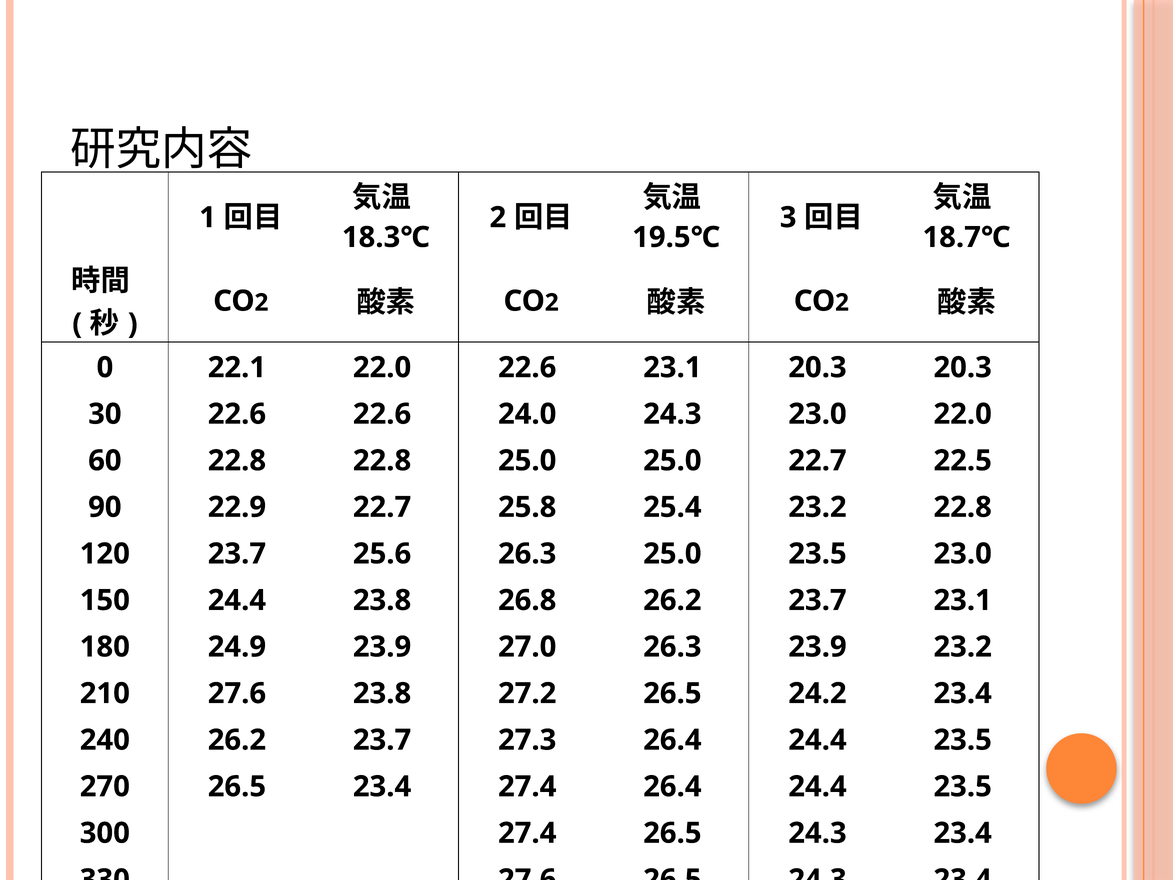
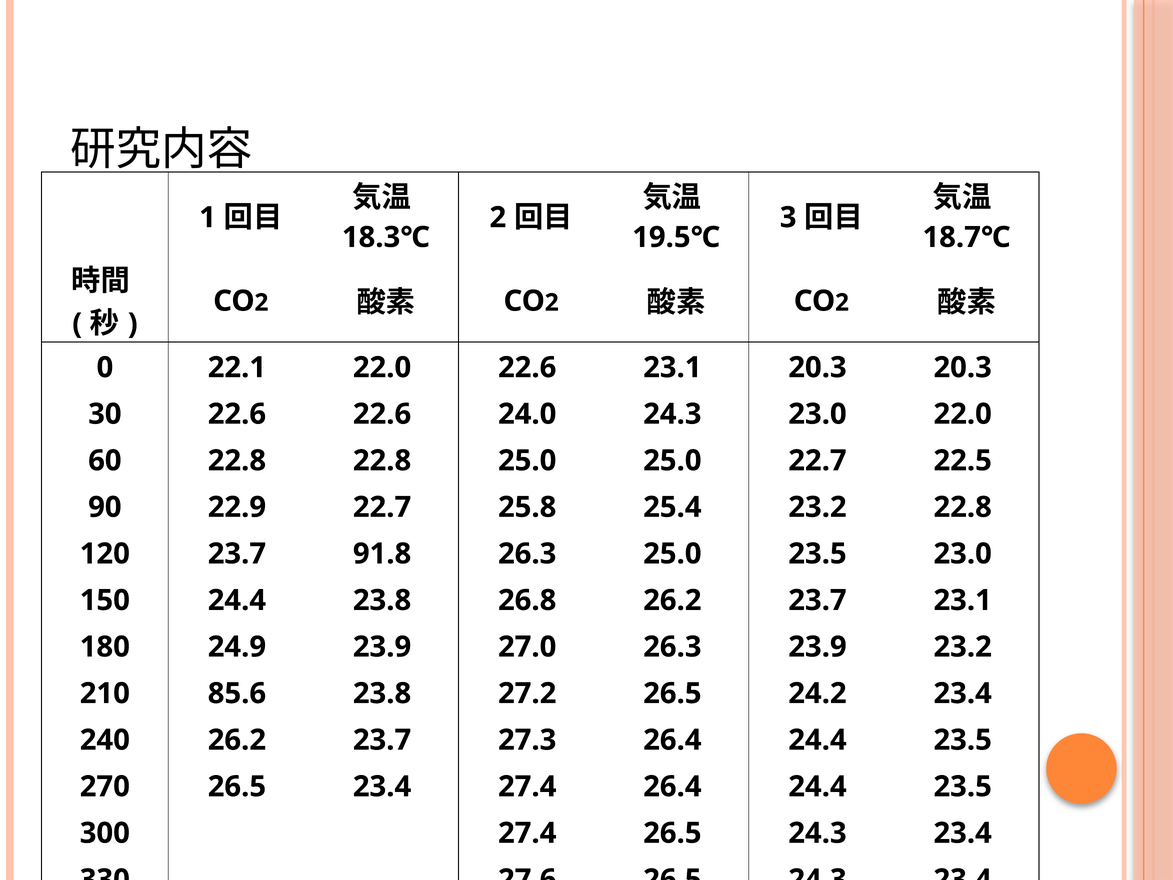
25.6: 25.6 -> 91.8 (382, 554)
210 27.6: 27.6 -> 85.6 (237, 693)
